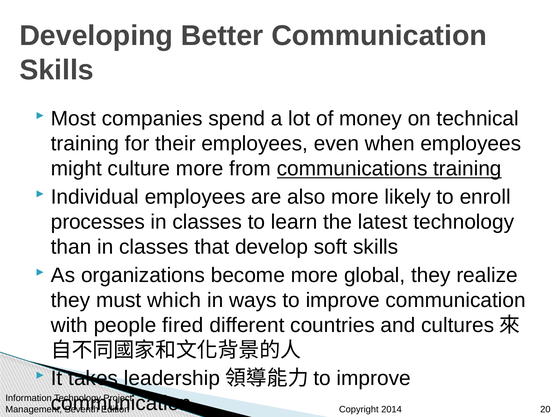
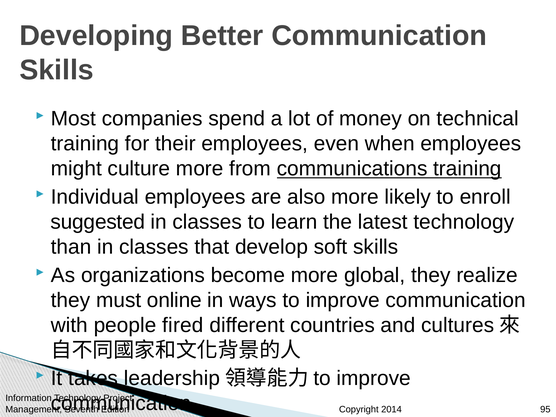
processes: processes -> suggested (98, 222)
which: which -> online (174, 300)
20: 20 -> 95 (545, 409)
